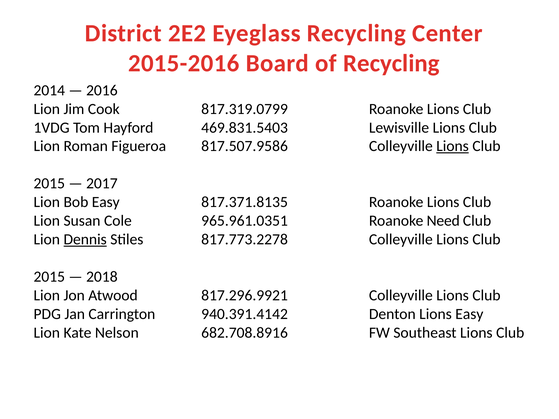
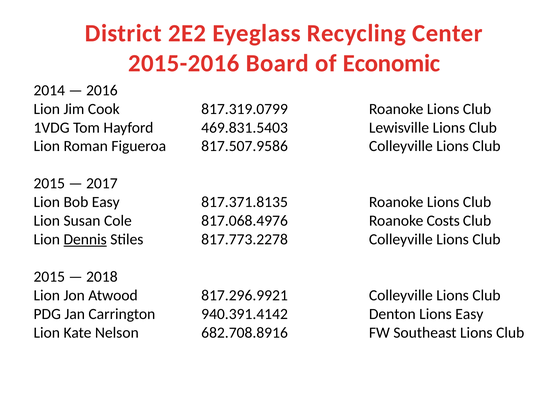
of Recycling: Recycling -> Economic (392, 63)
Lions underline: present -> none (453, 146)
965.961.0351: 965.961.0351 -> 817.068.4976 (245, 221)
Need: Need -> Costs (443, 221)
